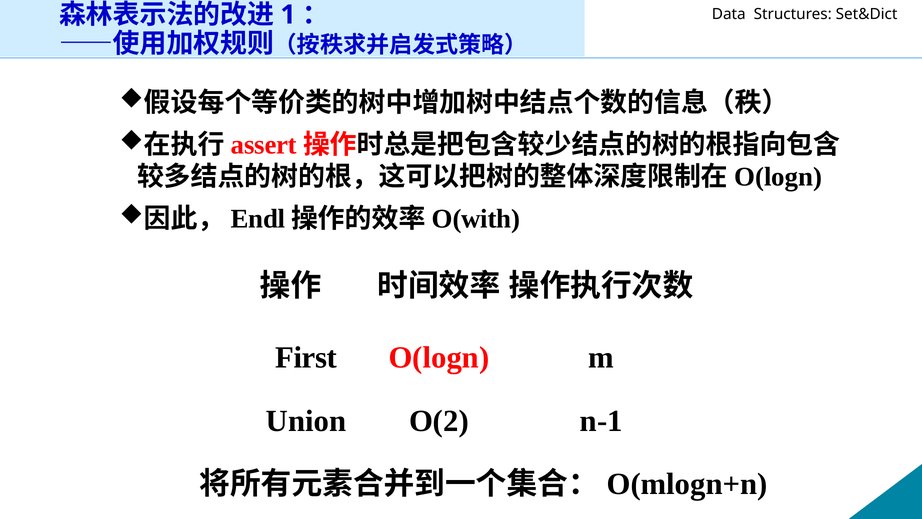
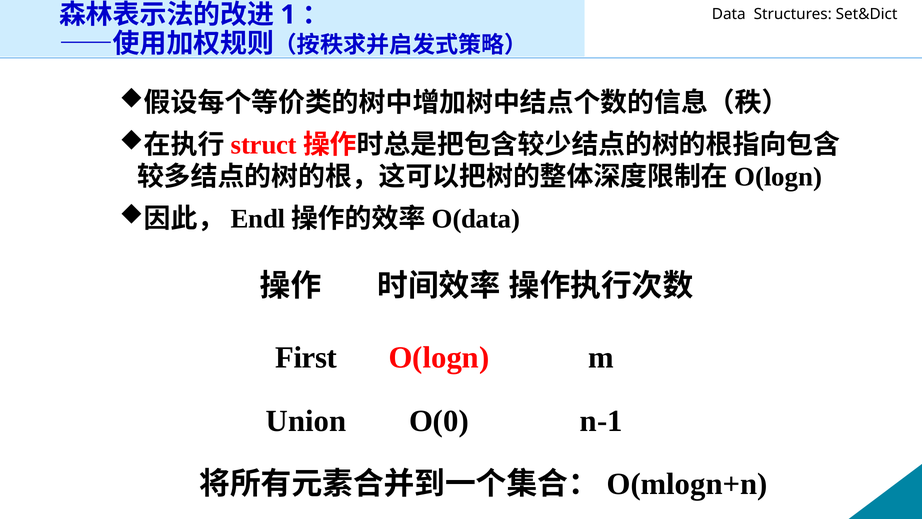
assert: assert -> struct (264, 145)
O(with: O(with -> O(data (476, 219)
O(2: O(2 -> O(0 (439, 421)
